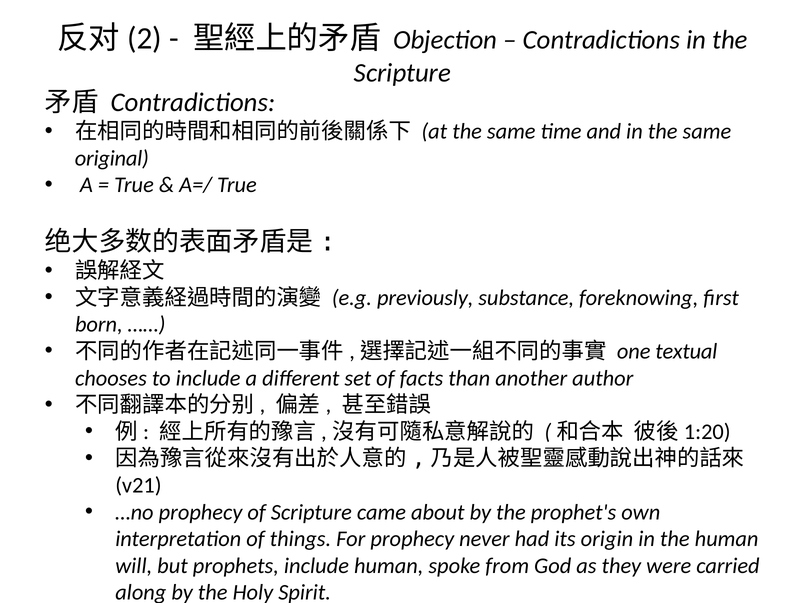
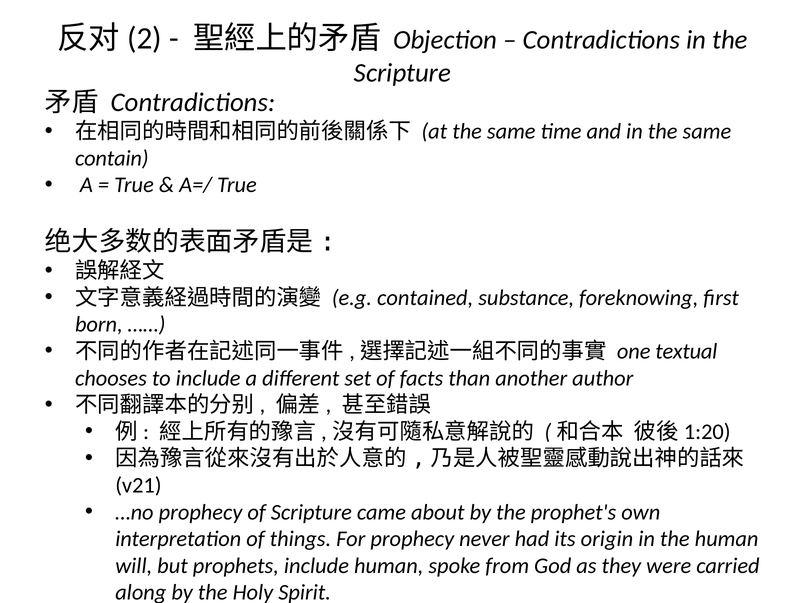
original: original -> contain (112, 158)
previously: previously -> contained (425, 298)
